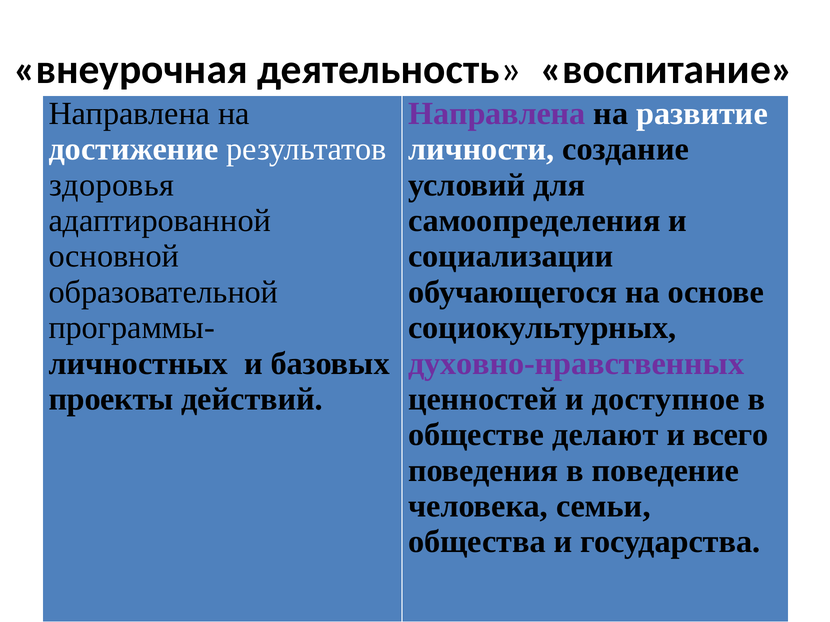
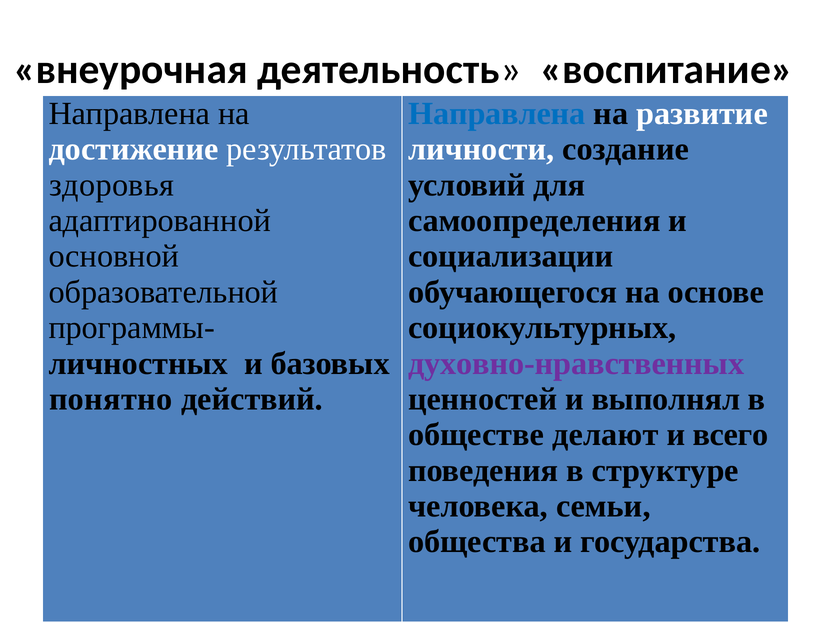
Направлена colour: purple -> blue (497, 114)
проекты: проекты -> понятно (111, 399)
доступное: доступное -> выполнял (666, 399)
поведение: поведение -> структуре (665, 471)
